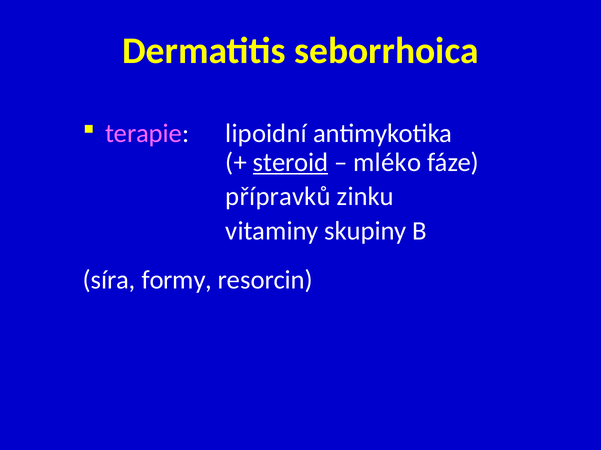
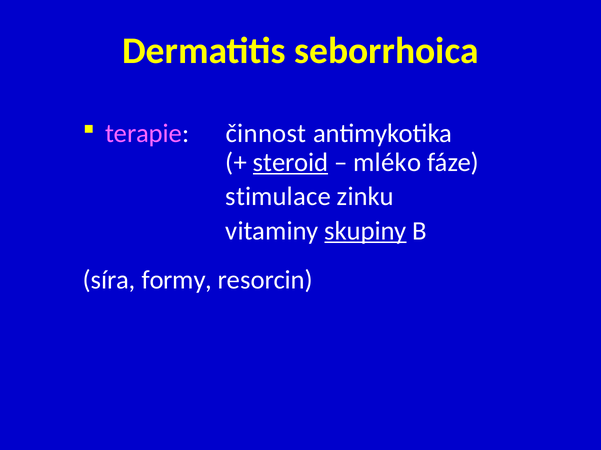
lipoidní: lipoidní -> činnost (266, 134)
přípravků: přípravků -> stimulace (278, 197)
skupiny underline: none -> present (365, 231)
